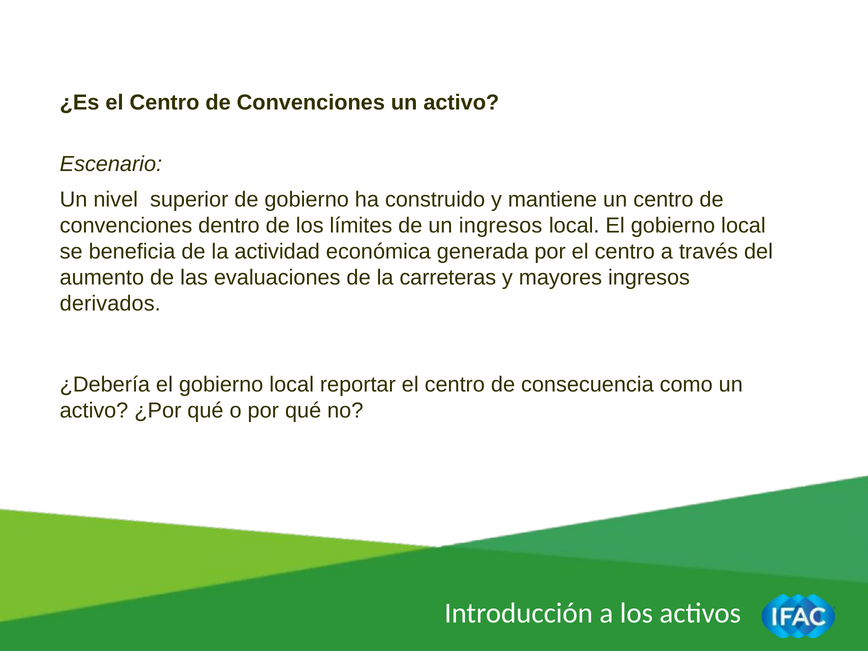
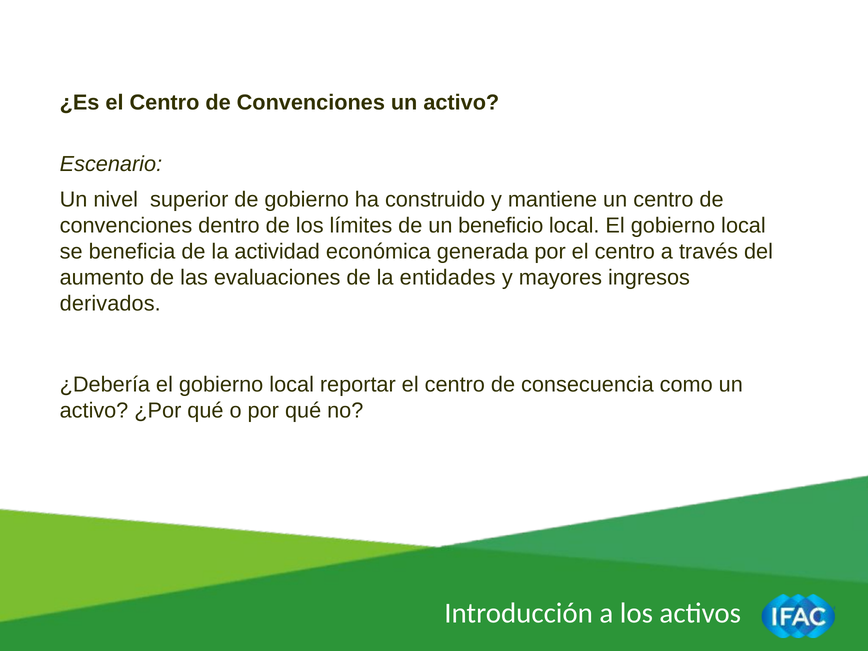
un ingresos: ingresos -> beneficio (501, 225)
carreteras: carreteras -> entidades (448, 277)
